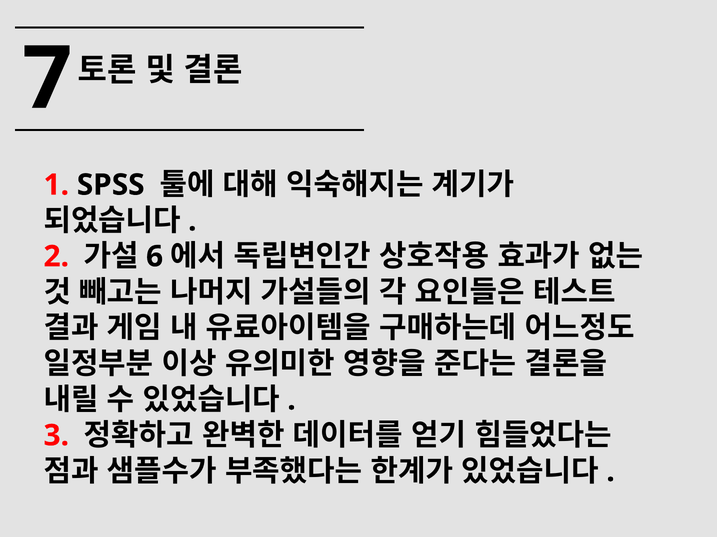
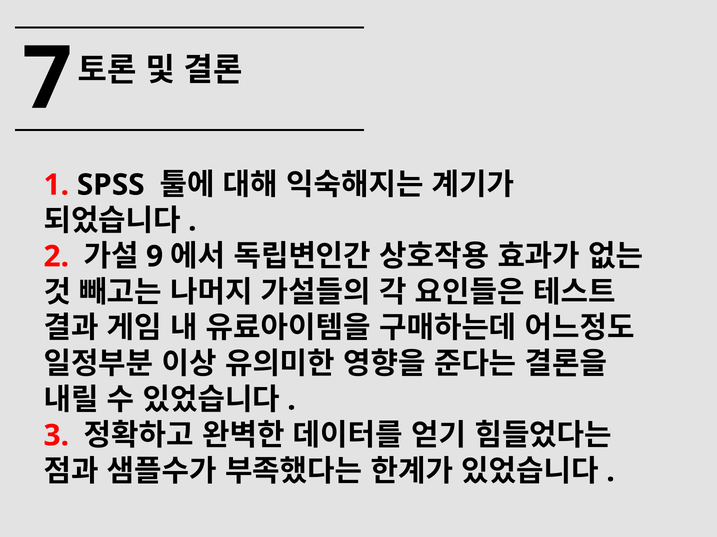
6: 6 -> 9 (155, 257)
